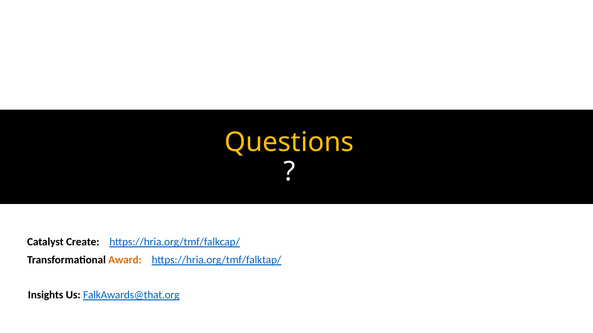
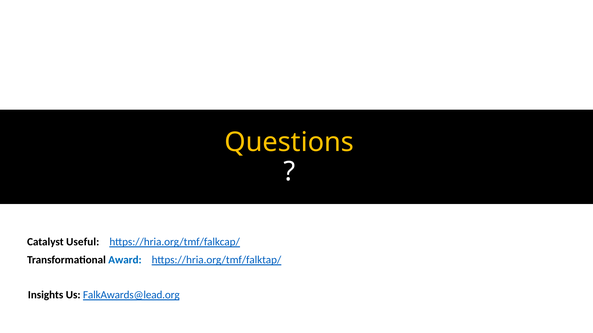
Create: Create -> Useful (83, 242)
Award colour: orange -> blue (125, 260)
FalkAwards@that.org: FalkAwards@that.org -> FalkAwards@lead.org (131, 295)
